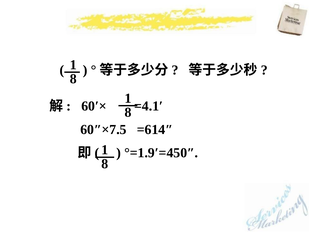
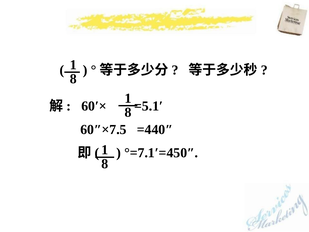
=4.1′: =4.1′ -> =5.1′ (149, 106)
=614″: =614″ -> =440″ (155, 129)
°=1.9′=450″: °=1.9′=450″ -> °=7.1′=450″ (161, 153)
